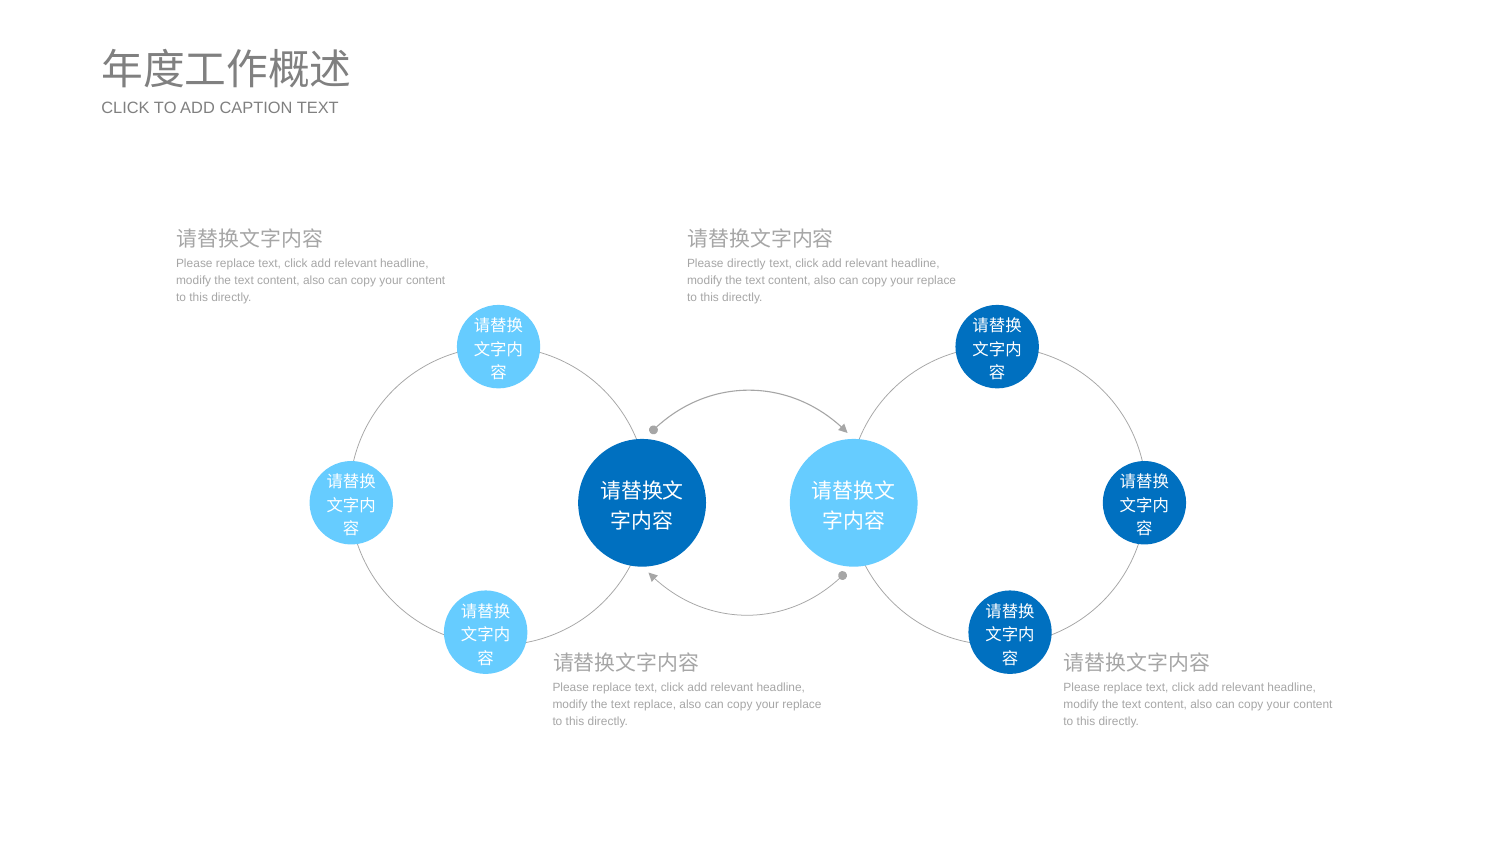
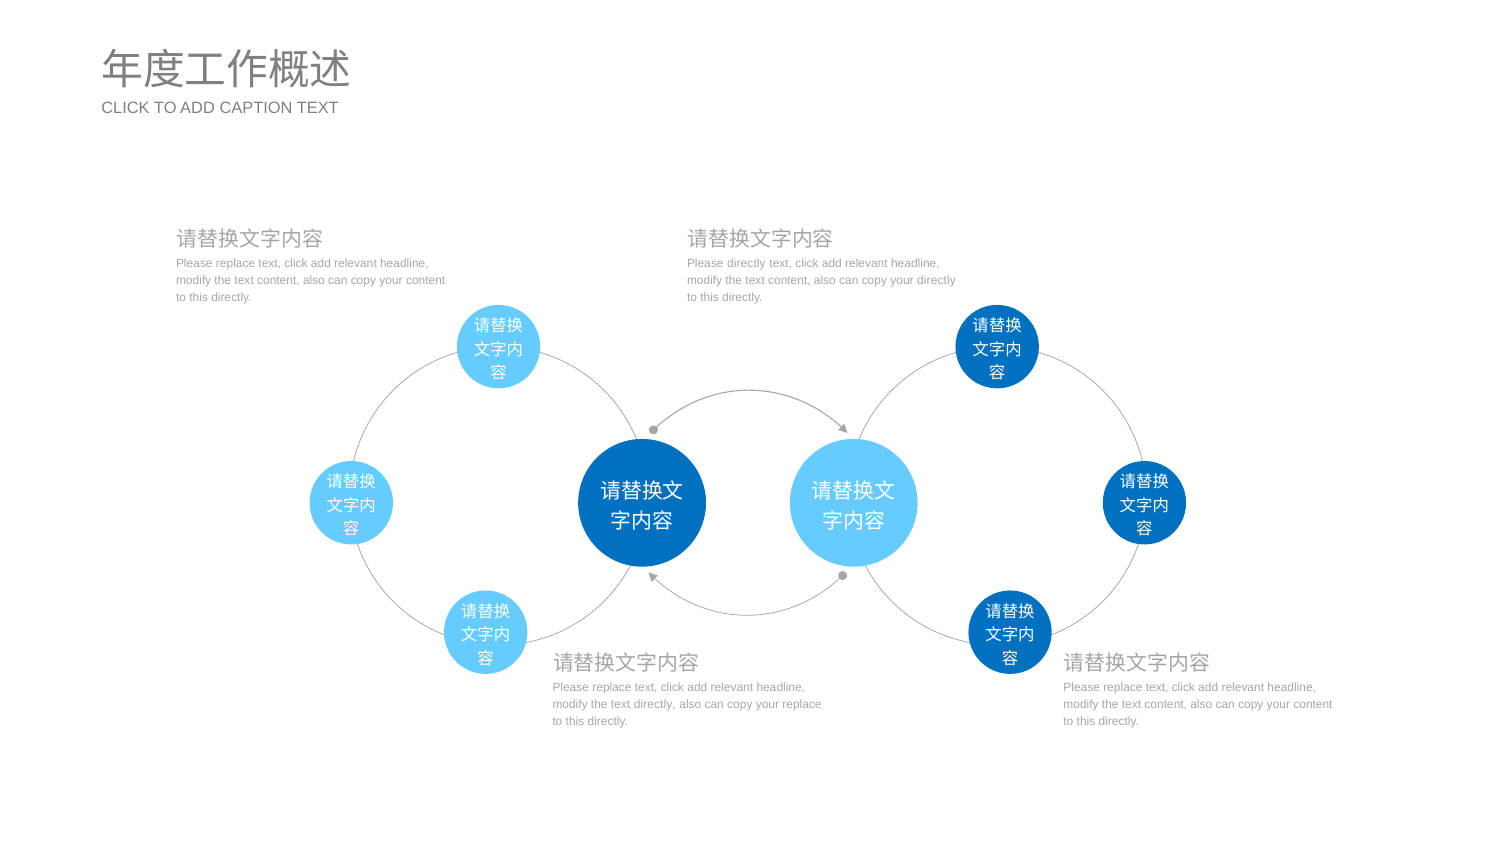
replace: replace -> directly (936, 281)
text replace: replace -> directly (655, 705)
